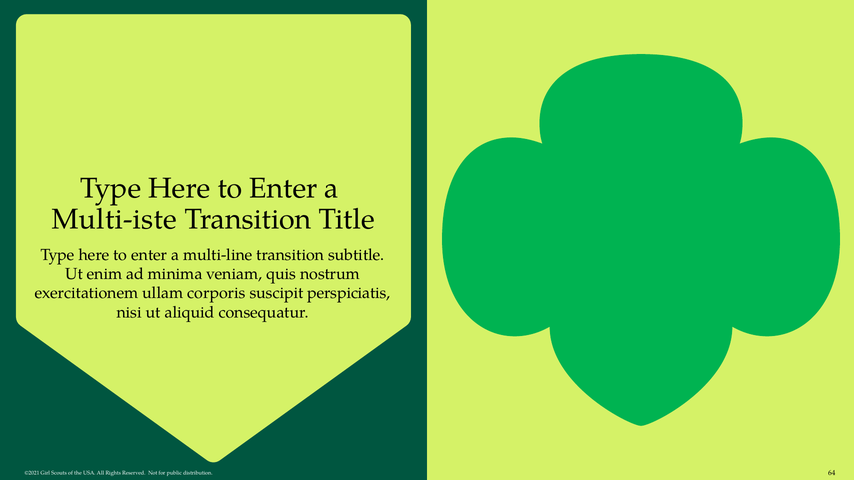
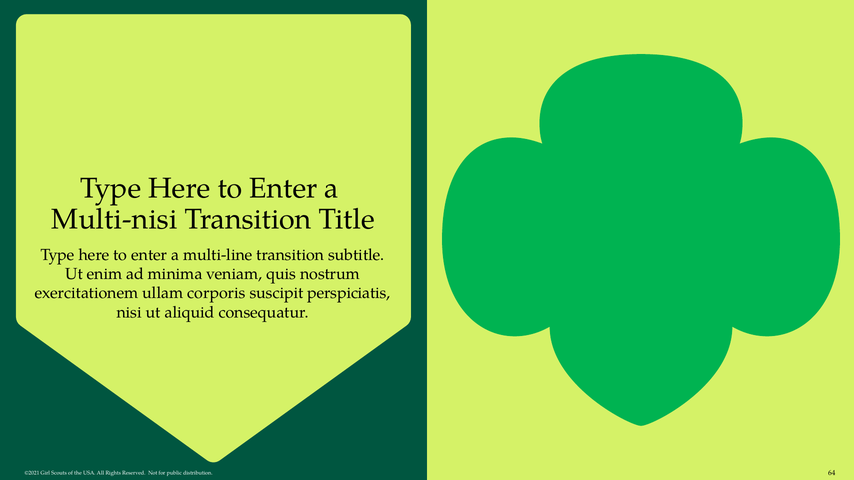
Multi-iste: Multi-iste -> Multi-nisi (114, 219)
